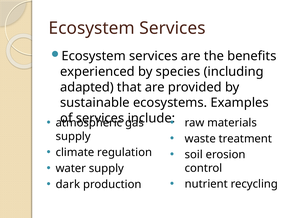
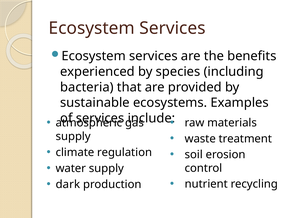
adapted: adapted -> bacteria (87, 87)
